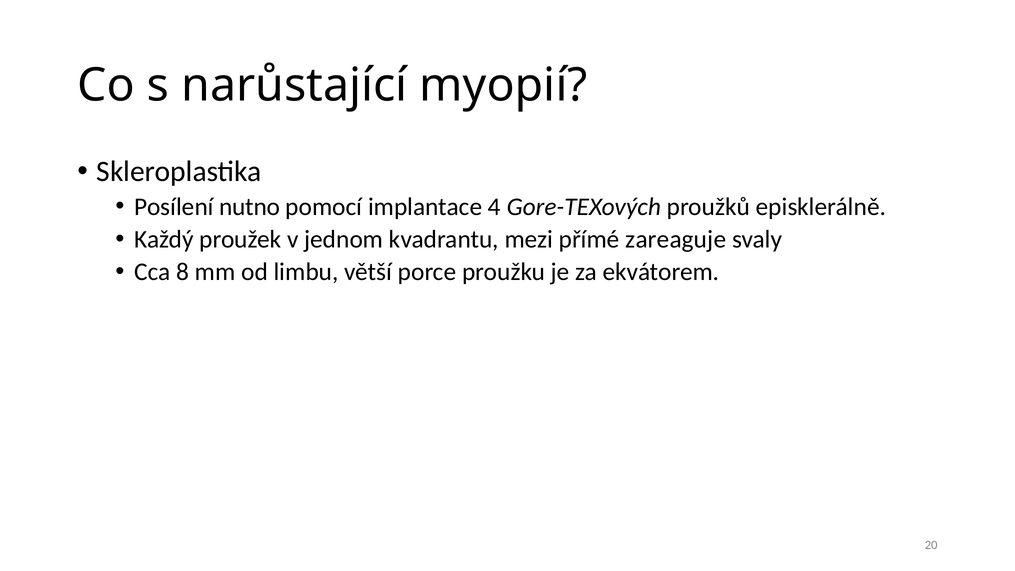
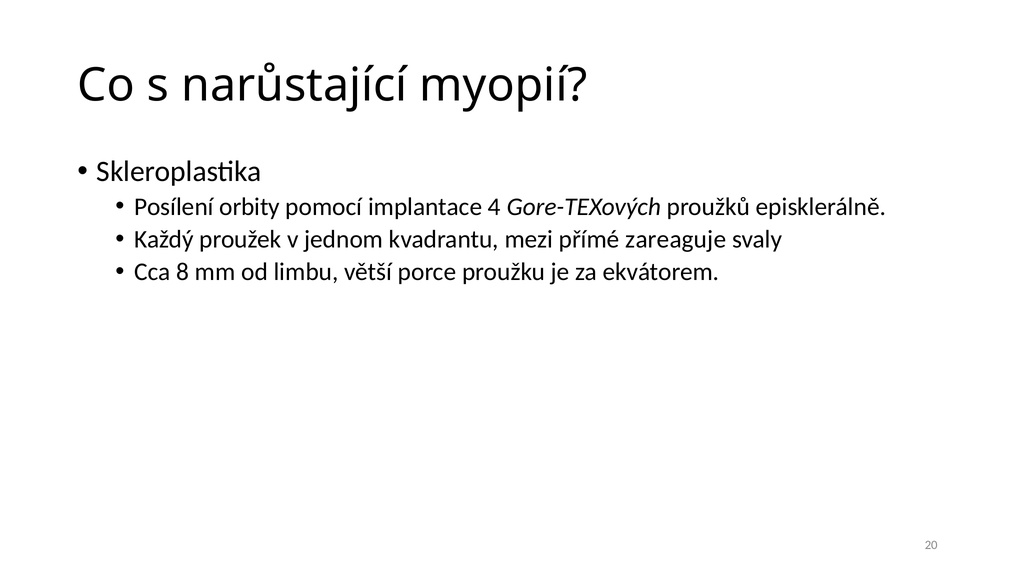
nutno: nutno -> orbity (250, 207)
